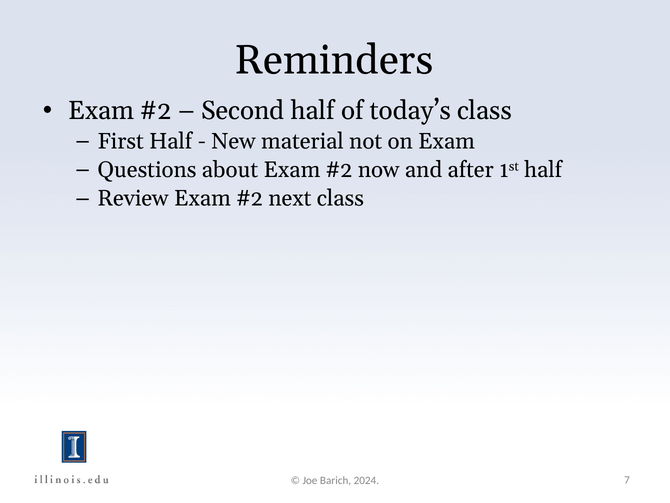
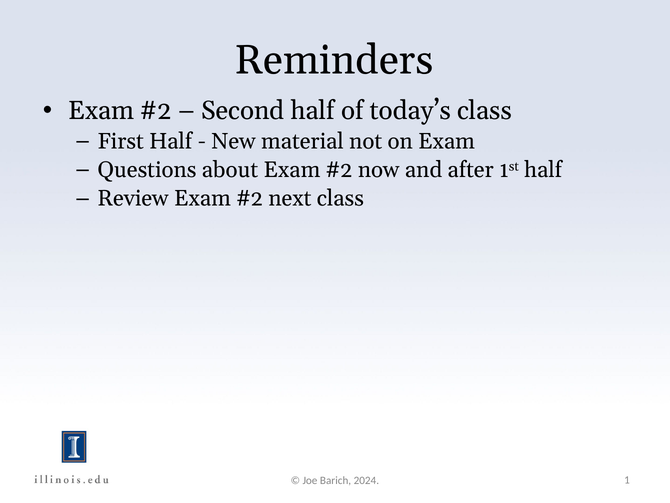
7: 7 -> 1 (627, 480)
